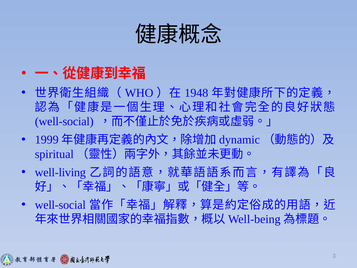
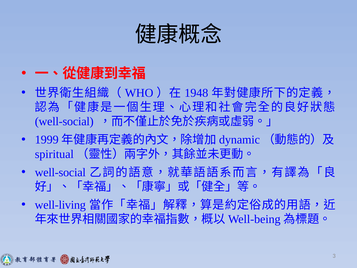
well-living: well-living -> well-social (60, 172)
well-social: well-social -> well-living (60, 205)
